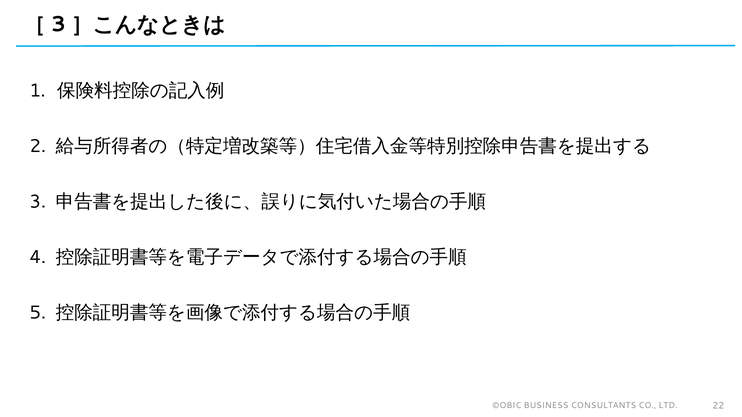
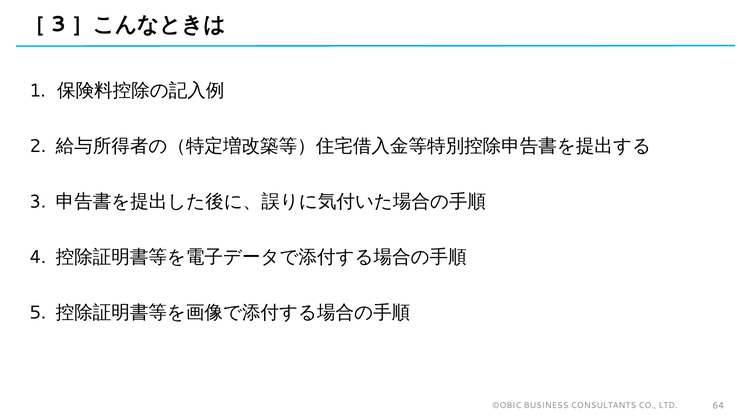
22: 22 -> 64 (718, 406)
